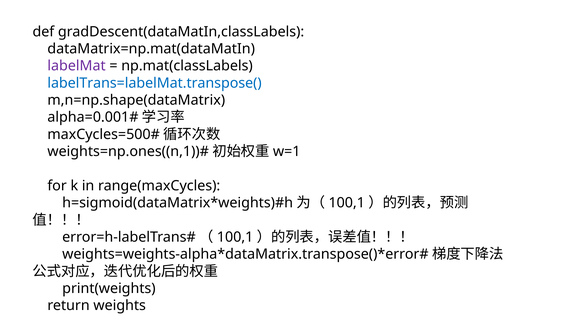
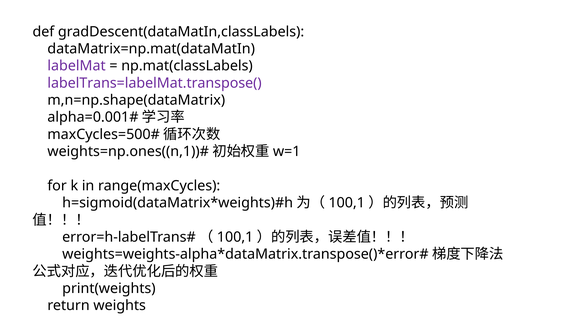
labelTrans=labelMat.transpose( colour: blue -> purple (155, 83)
